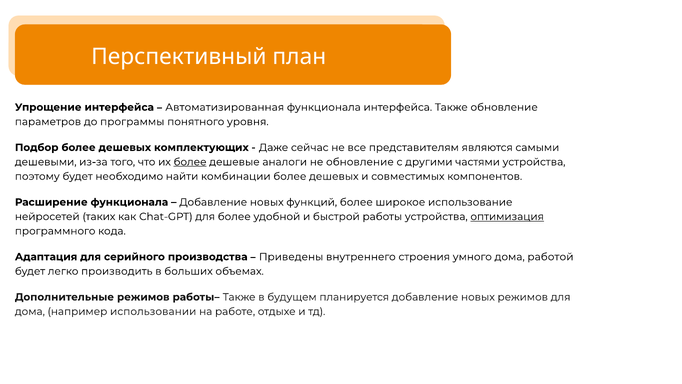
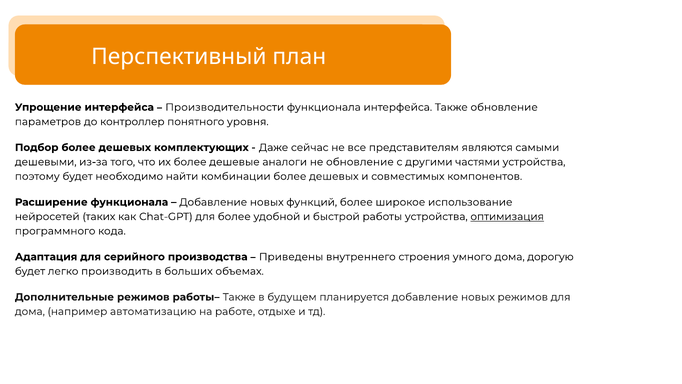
Автоматизированная: Автоматизированная -> Производительности (225, 107)
программы: программы -> контроллер (132, 122)
более underline: present -> none (190, 162)
работой: работой -> дорогую (551, 257)
использовании: использовании -> автоматизацию (153, 311)
